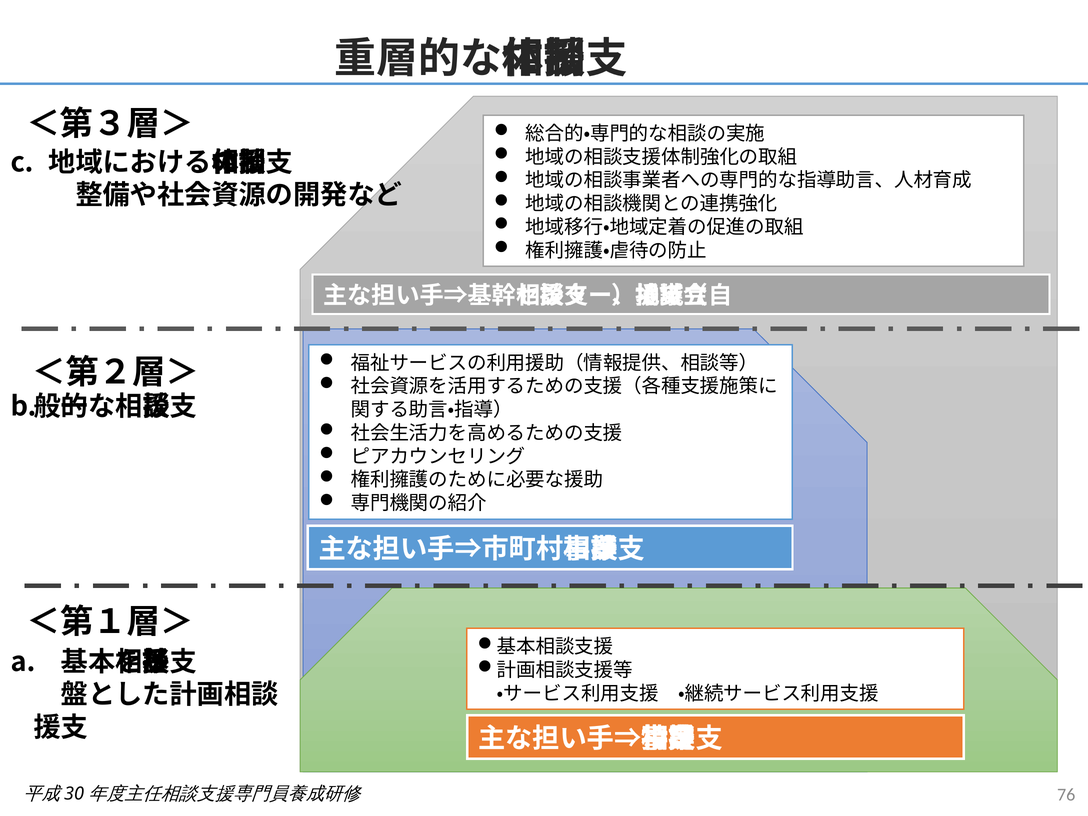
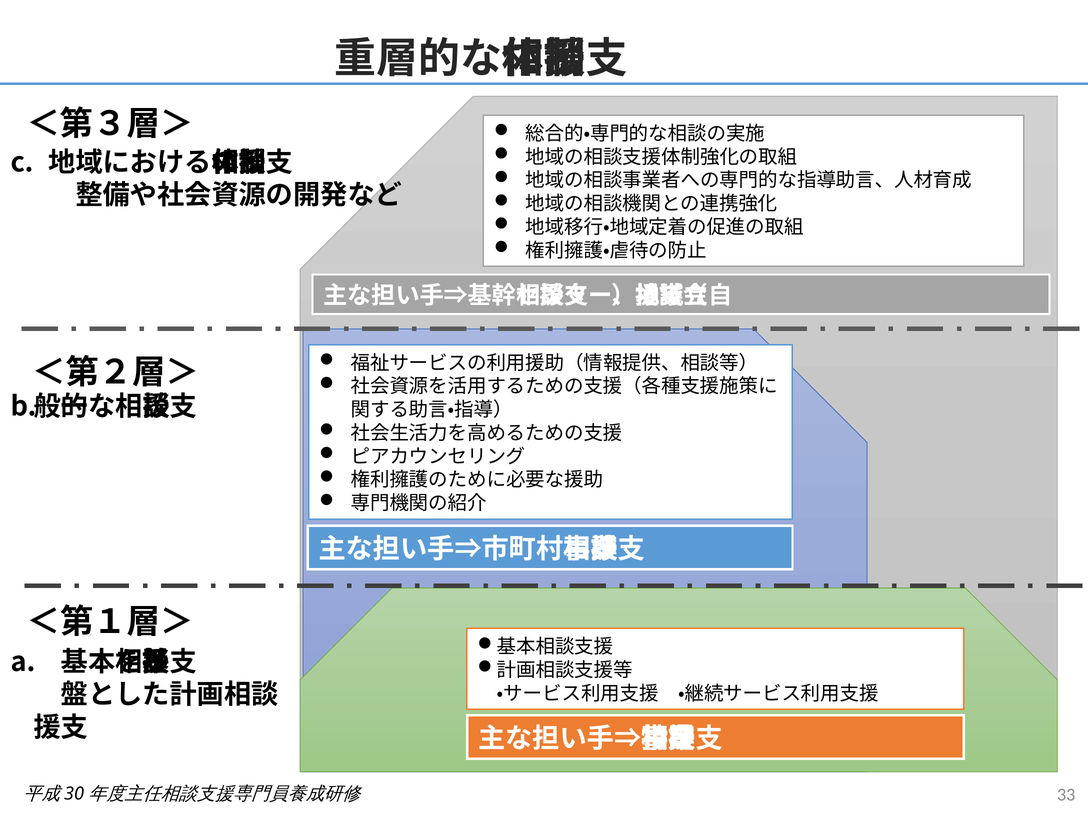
76: 76 -> 33 (1066, 795)
